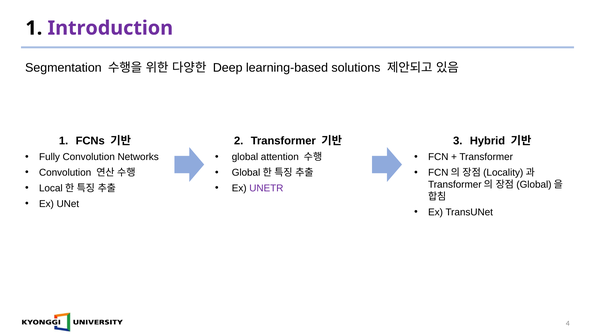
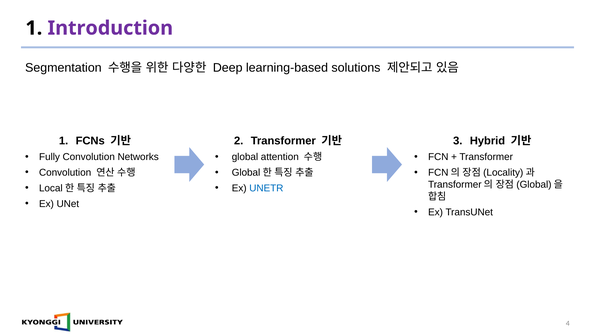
UNETR colour: purple -> blue (266, 188)
